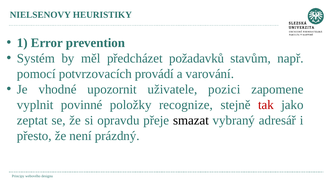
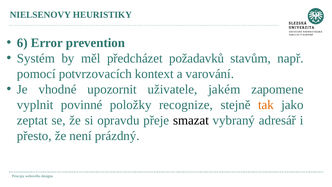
1: 1 -> 6 (22, 43)
provádí: provádí -> kontext (154, 74)
pozici: pozici -> jakém (224, 89)
tak colour: red -> orange (266, 105)
